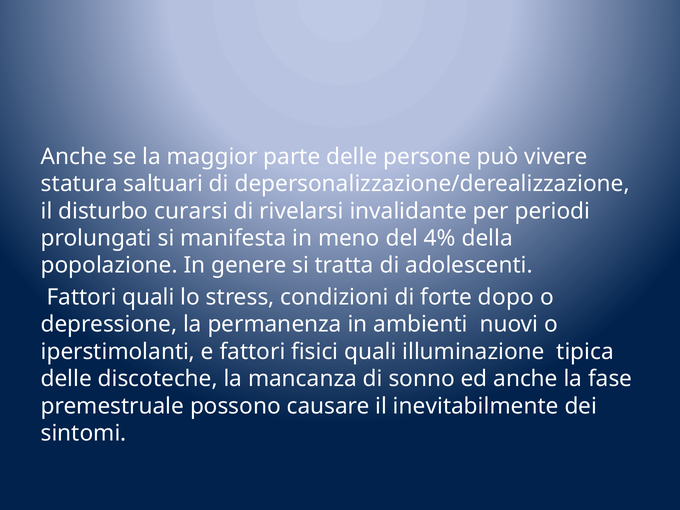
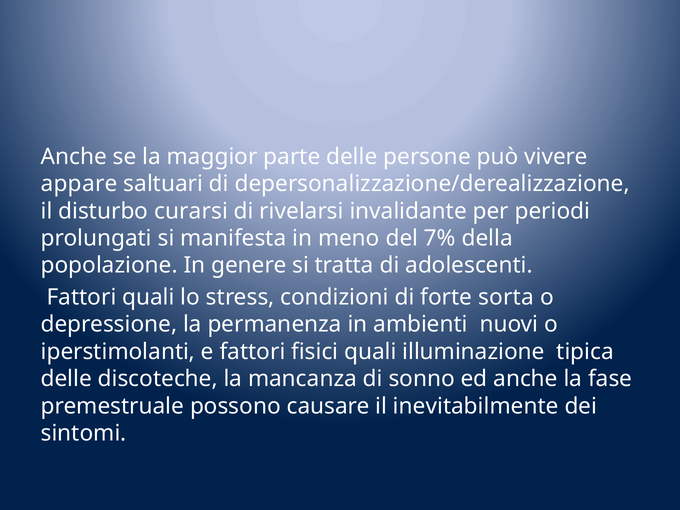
statura: statura -> appare (79, 184)
4%: 4% -> 7% (440, 238)
dopo: dopo -> sorta (506, 297)
